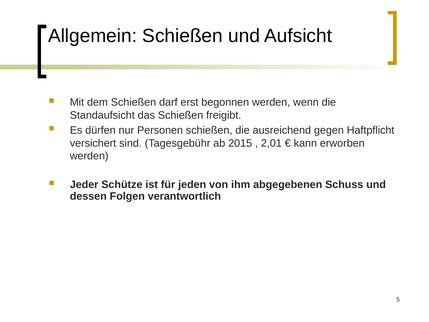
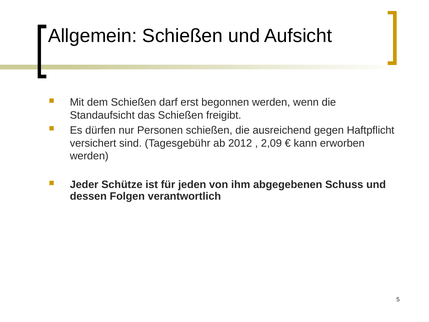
2015: 2015 -> 2012 (240, 143)
2,01: 2,01 -> 2,09 (271, 143)
